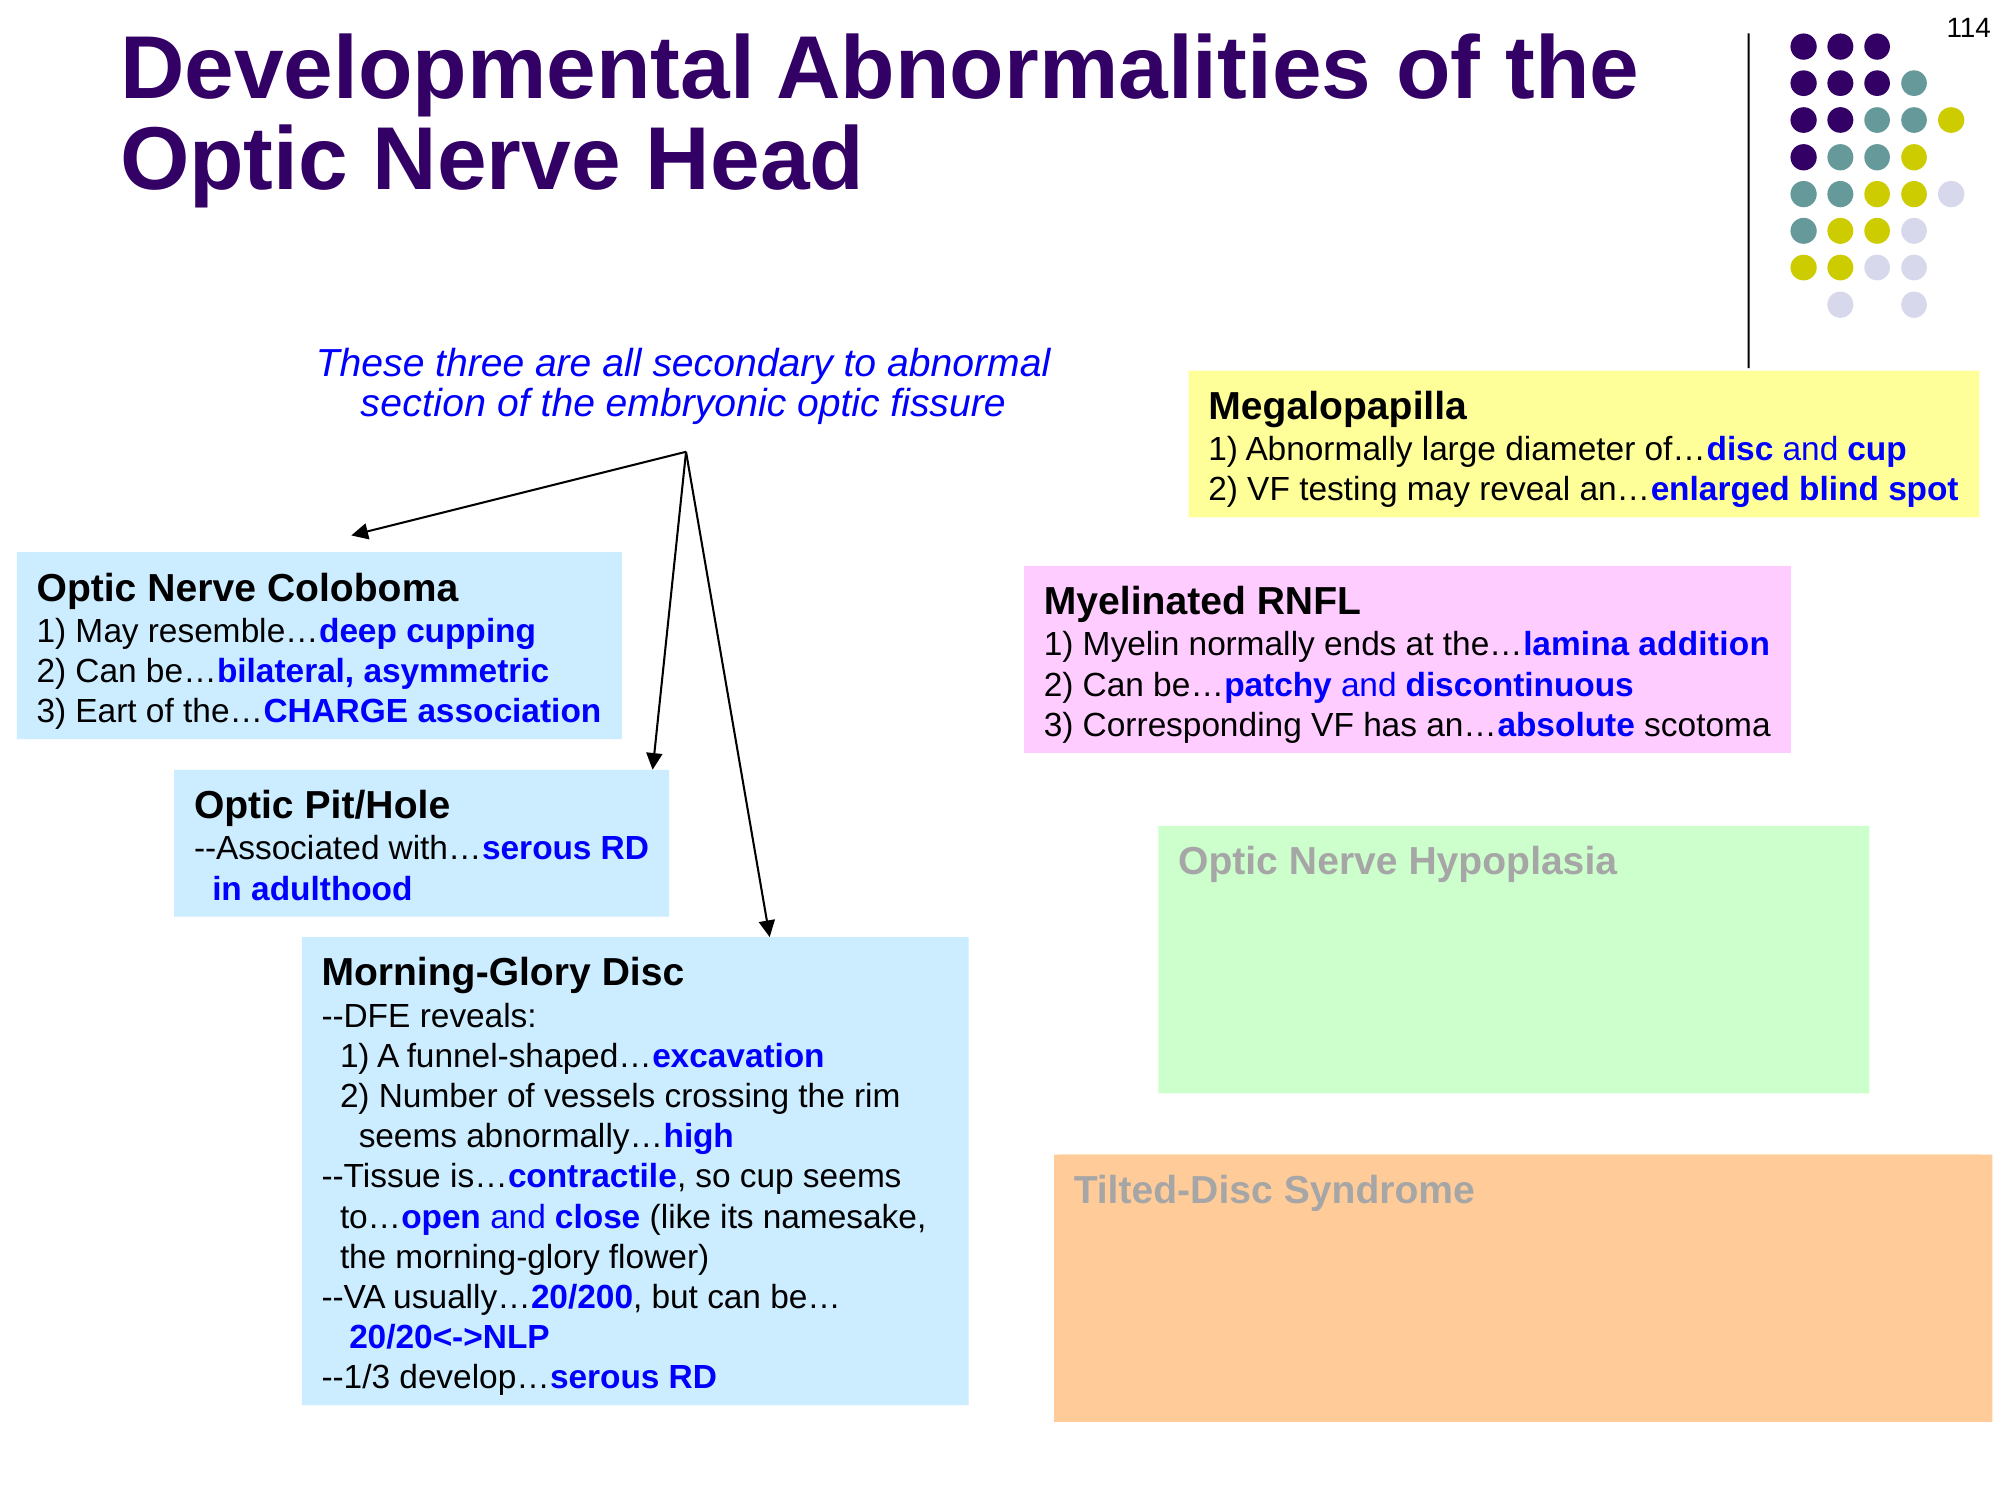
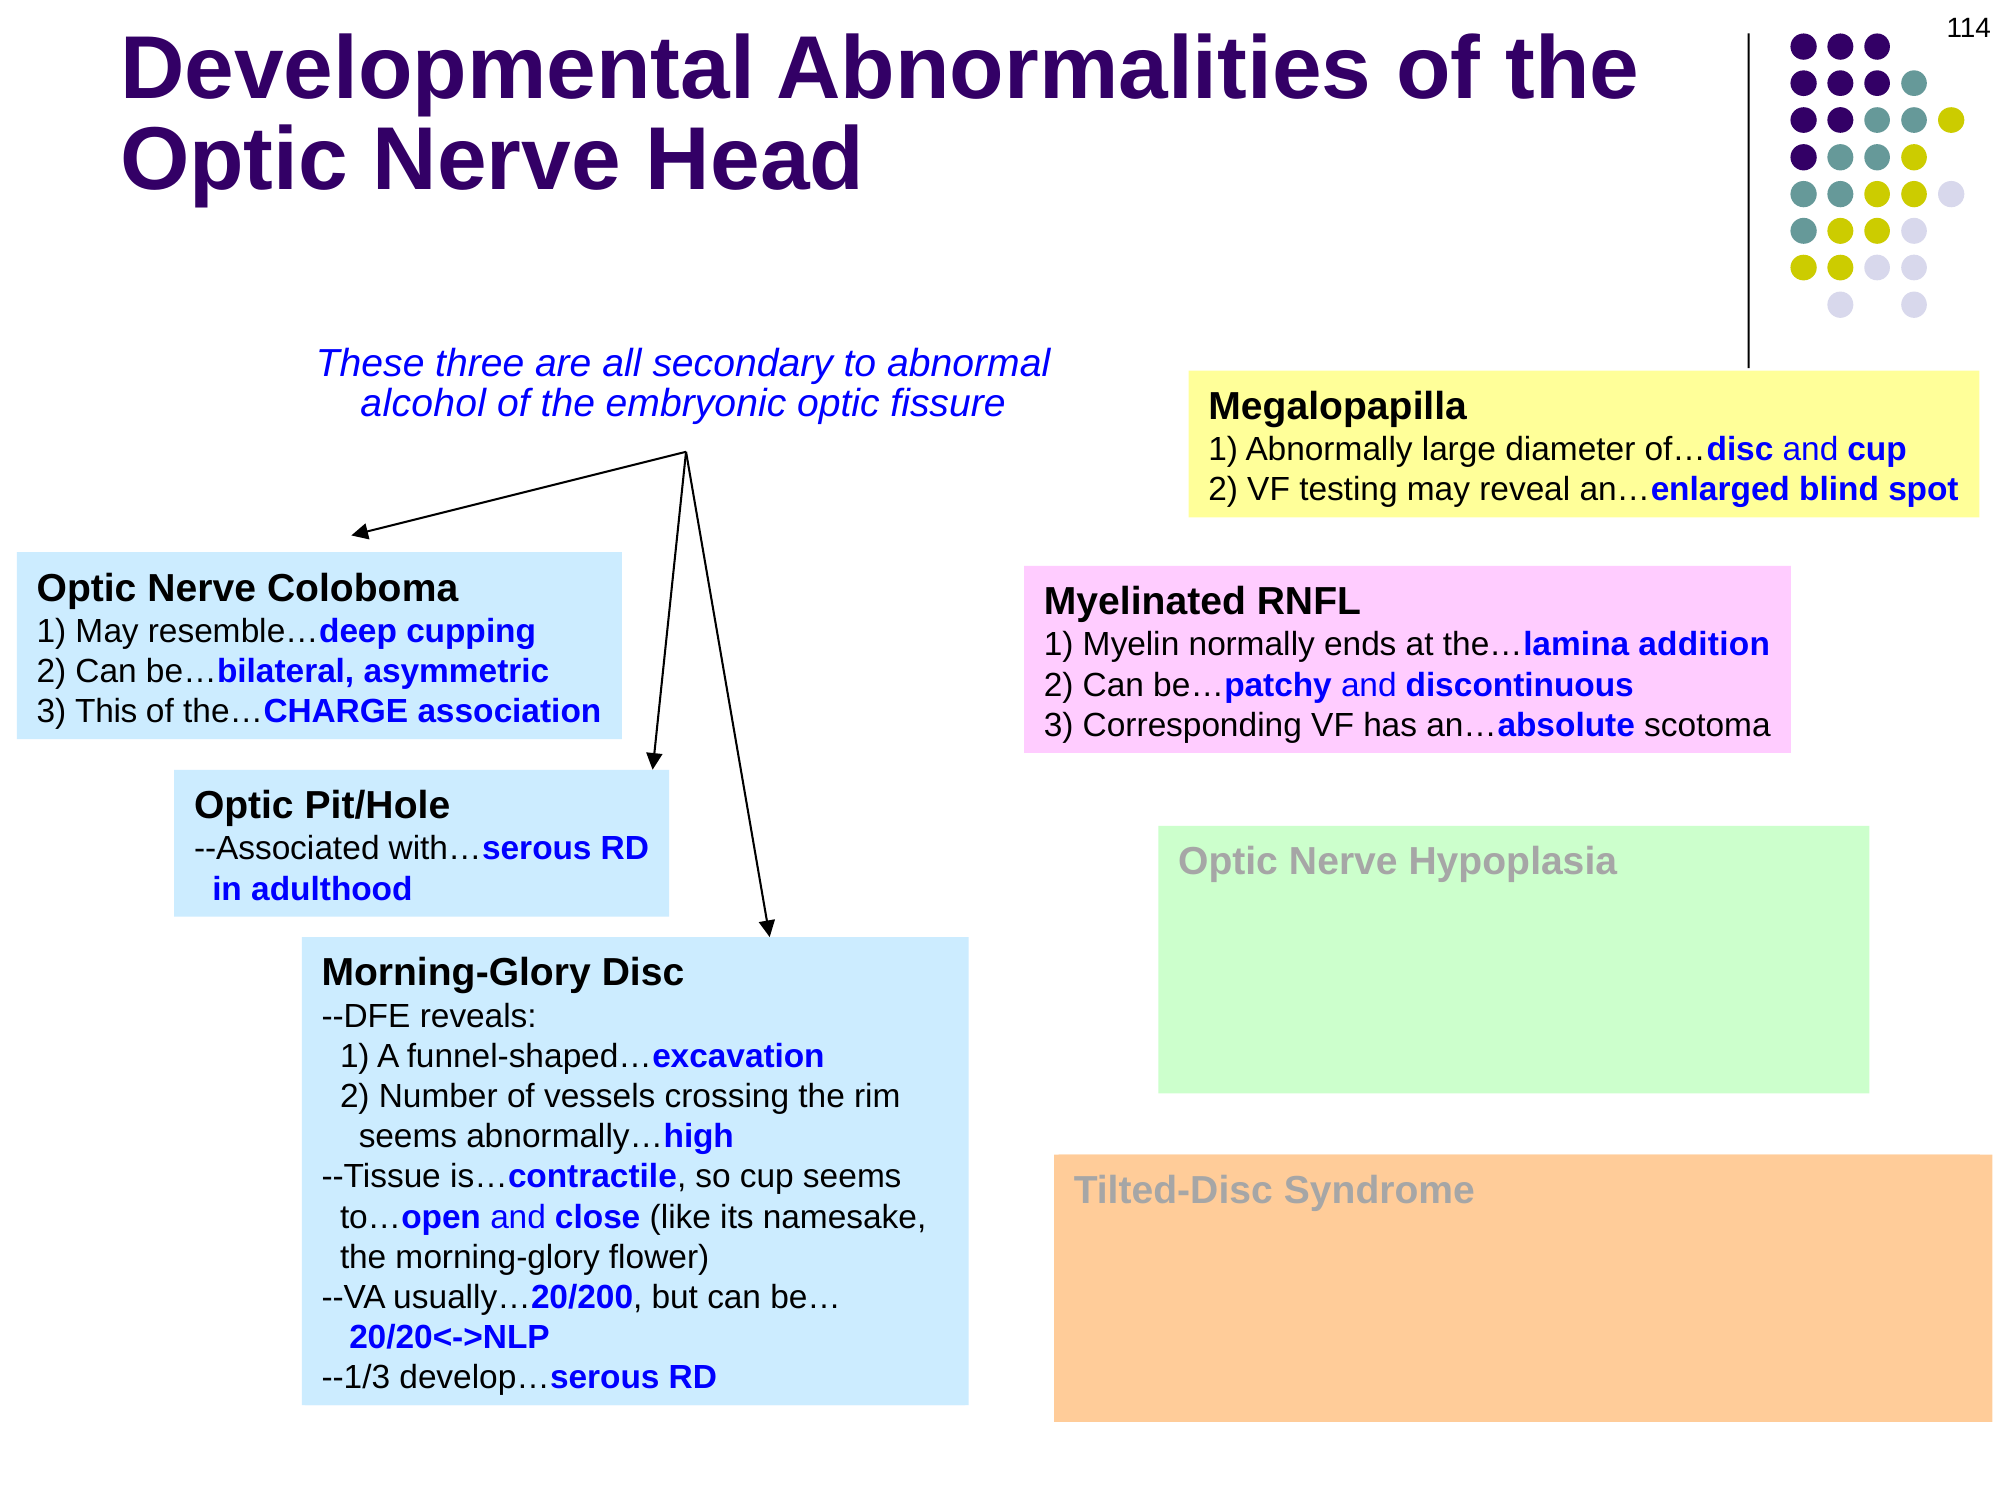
section: section -> alcohol (423, 403)
3 Eart: Eart -> This (106, 712)
